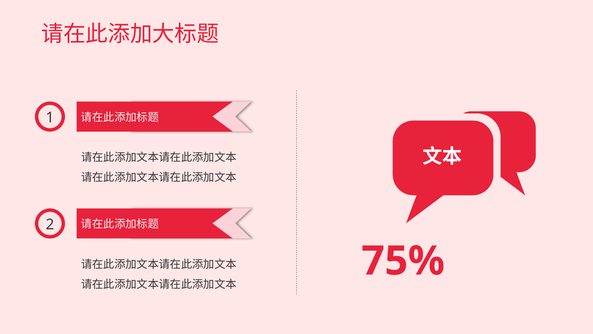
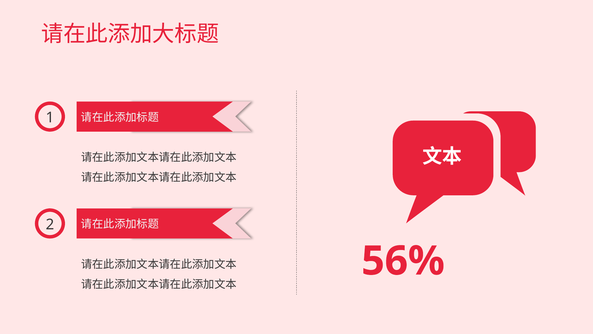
75%: 75% -> 56% (403, 261)
